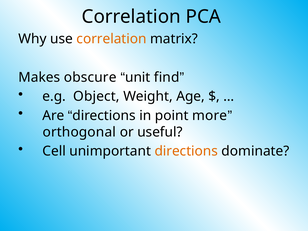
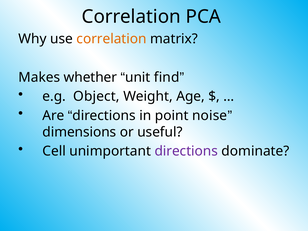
obscure: obscure -> whether (90, 77)
more: more -> noise (210, 116)
orthogonal: orthogonal -> dimensions (79, 132)
directions colour: orange -> purple (186, 151)
